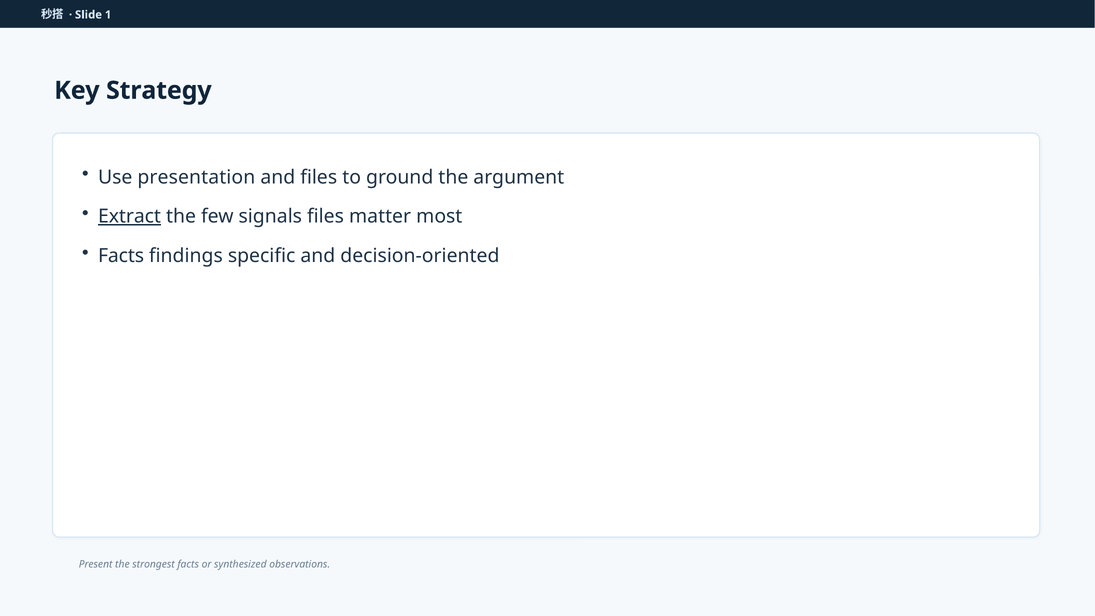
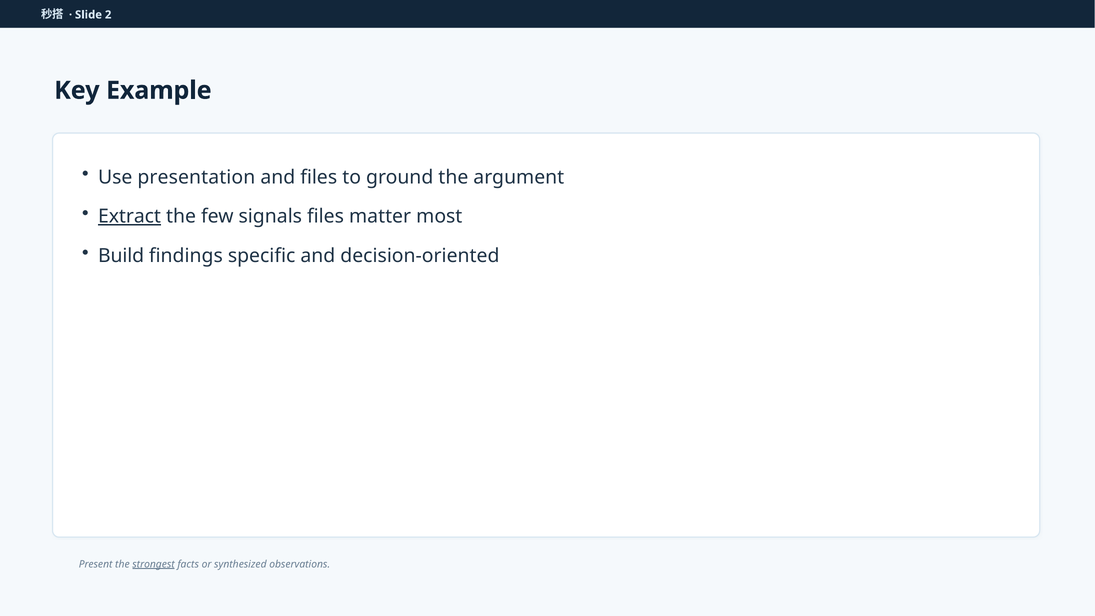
1: 1 -> 2 (108, 15)
Strategy: Strategy -> Example (159, 90)
Facts: Facts -> Build (121, 256)
strongest underline: none -> present (154, 564)
